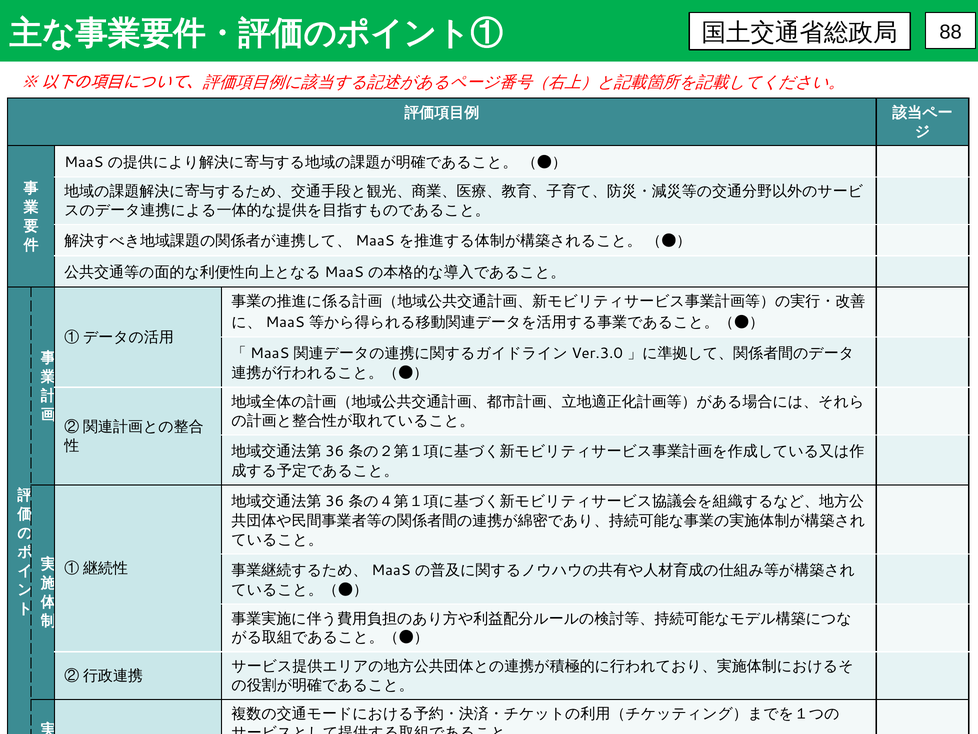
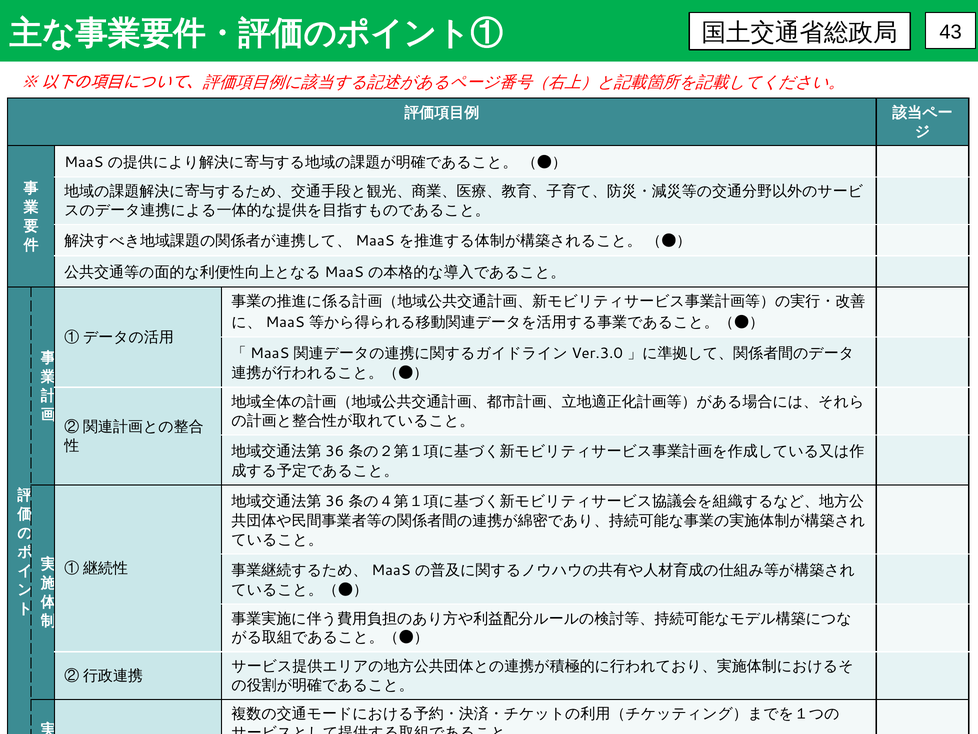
88: 88 -> 43 (951, 32)
